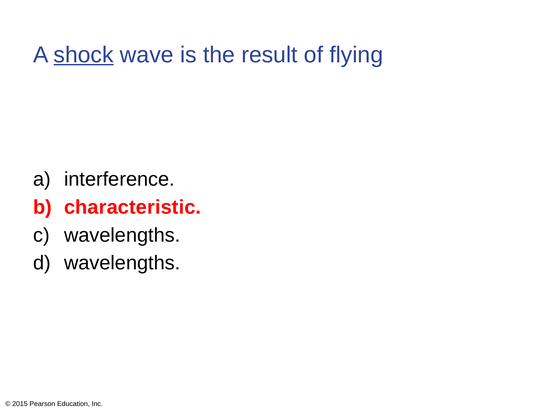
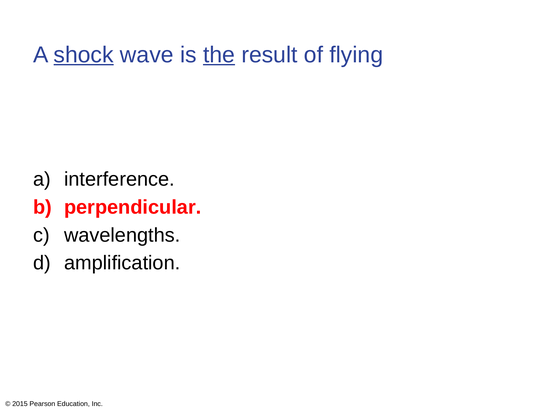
the underline: none -> present (219, 55)
characteristic: characteristic -> perpendicular (133, 207)
wavelengths: wavelengths -> amplification (122, 263)
